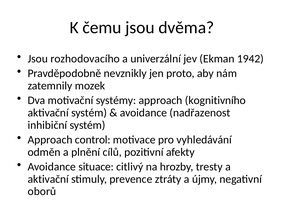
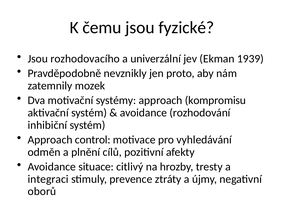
dvěma: dvěma -> fyzické (186, 27)
1942: 1942 -> 1939 (250, 59)
kognitivního: kognitivního -> kompromisu (215, 100)
nadřazenost: nadřazenost -> rozhodování (200, 113)
aktivační: aktivační -> integraci (48, 179)
